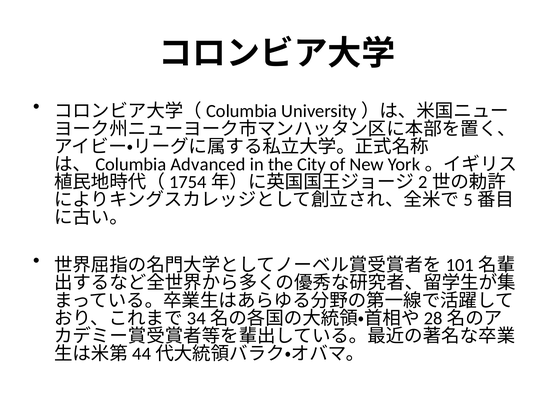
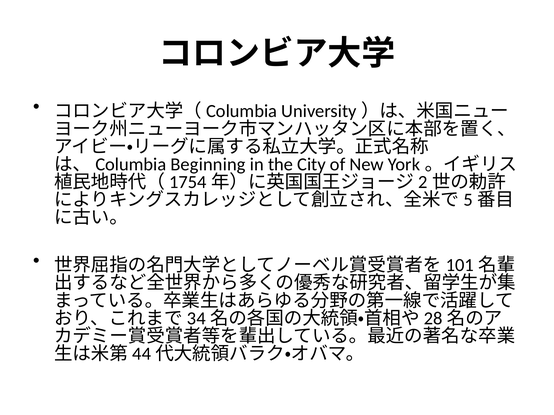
Advanced: Advanced -> Beginning (208, 165)
